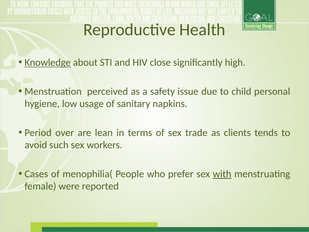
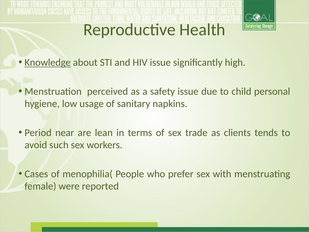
HIV close: close -> issue (160, 63)
over: over -> near (65, 133)
with underline: present -> none (222, 174)
